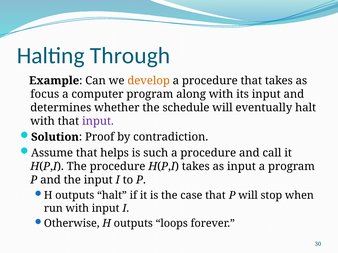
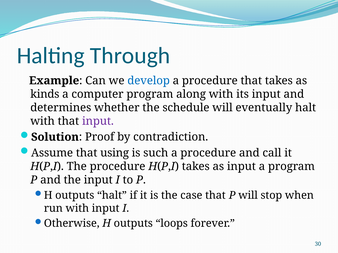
develop colour: orange -> blue (149, 81)
focus: focus -> kinds (45, 94)
helps: helps -> using (115, 153)
